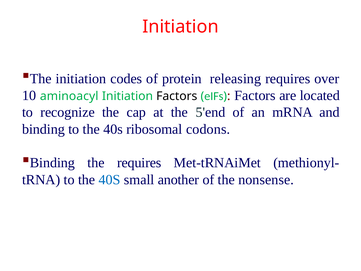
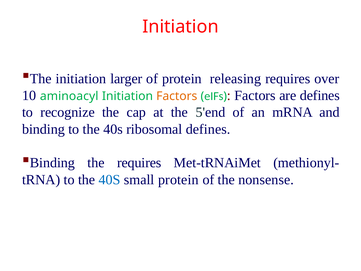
codes: codes -> larger (126, 79)
Factors colour: black -> orange (177, 96)
are located: located -> defines (320, 95)
ribosomal codons: codons -> defines (208, 129)
small another: another -> protein (178, 179)
